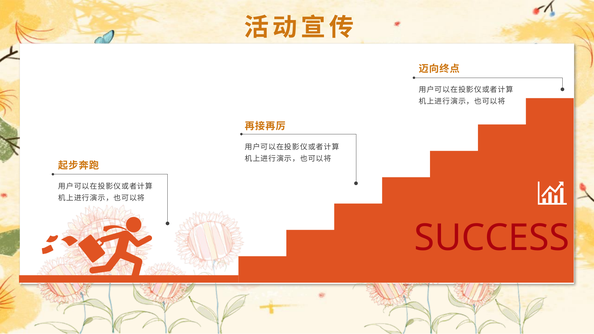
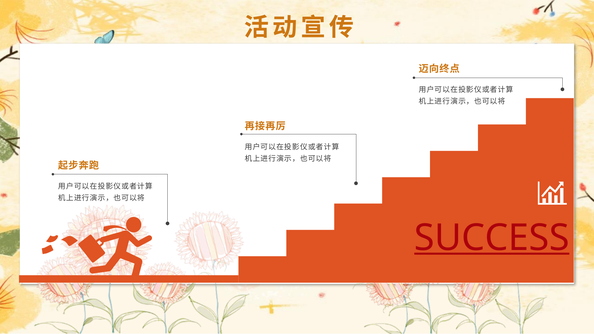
SUCCESS underline: none -> present (492, 238)
